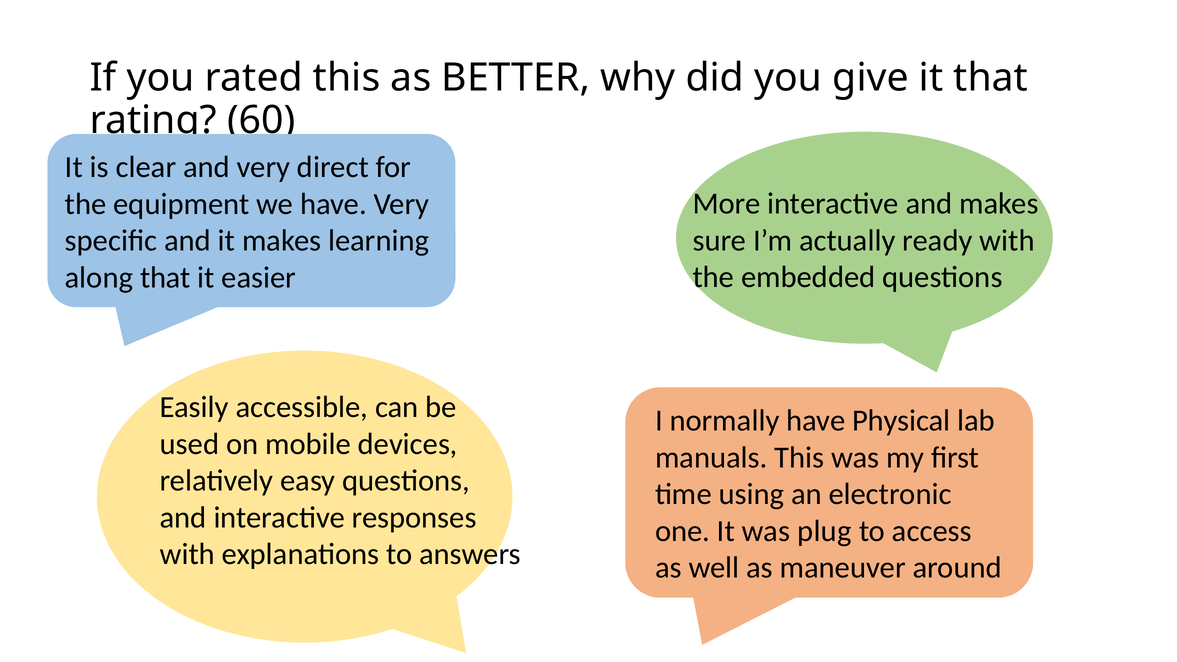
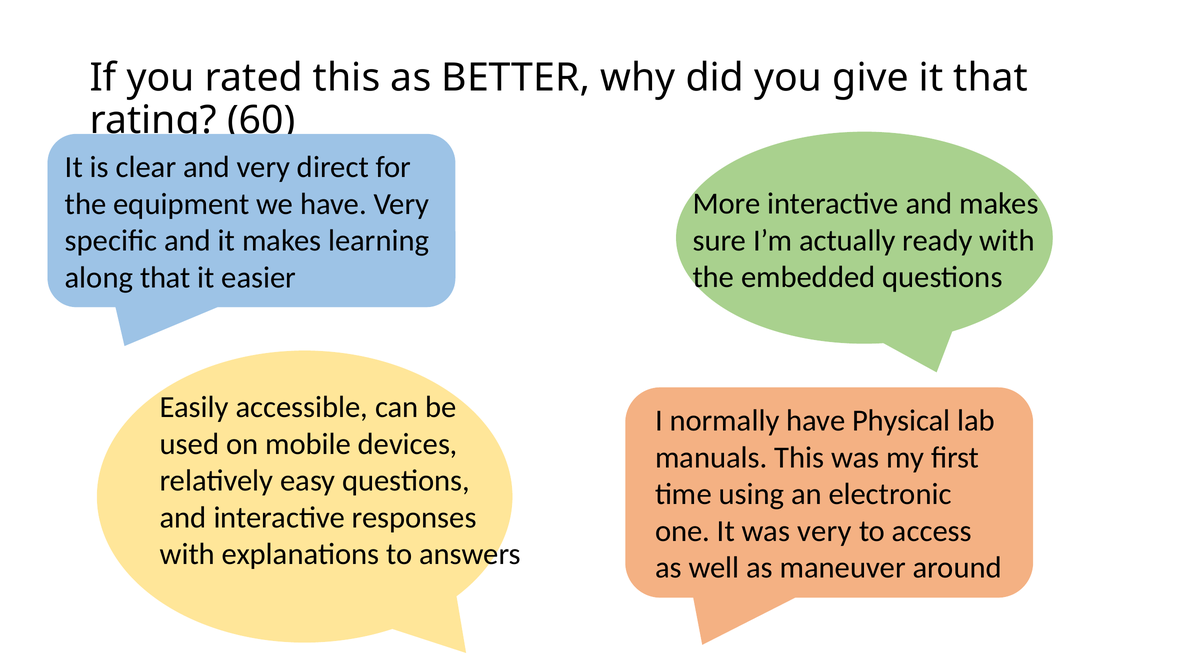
was plug: plug -> very (824, 531)
